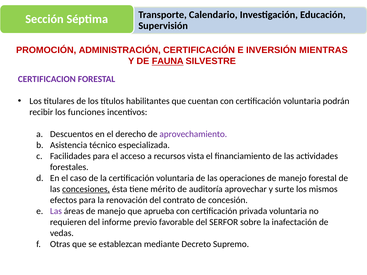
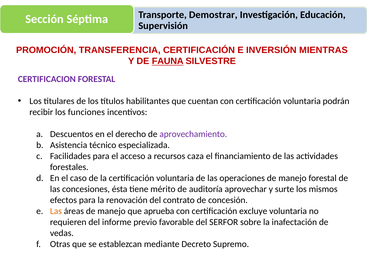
Calendario: Calendario -> Demostrar (213, 15)
ADMINISTRACIÓN: ADMINISTRACIÓN -> TRANSFERENCIA (120, 50)
vista: vista -> caza (196, 156)
concesiones underline: present -> none (86, 189)
Las colour: purple -> orange (56, 211)
privada: privada -> excluye (253, 211)
